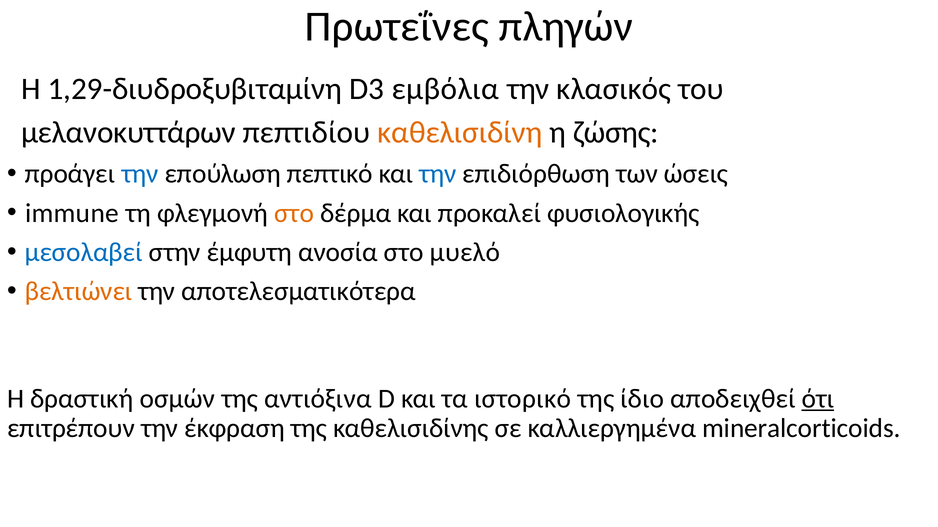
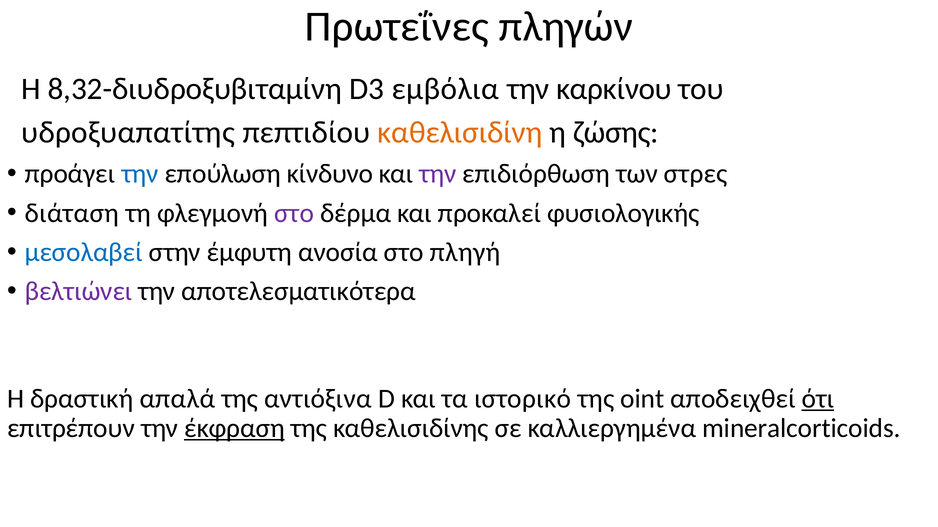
1,29-διυδροξυβιταμίνη: 1,29-διυδροξυβιταμίνη -> 8,32-διυδροξυβιταμίνη (195, 89)
κλασικός: κλασικός -> καρκίνου (614, 89)
μελανοκυττάρων: μελανοκυττάρων -> υδροξυαπατίτης (128, 133)
πεπτικό: πεπτικό -> κίνδυνο (330, 174)
την colour: blue -> purple (438, 174)
ώσεις: ώσεις -> στρες (696, 174)
immune: immune -> διάταση (72, 213)
στο colour: orange -> purple (294, 213)
μυελό: μυελό -> πληγή (465, 253)
βελτιώνει colour: orange -> purple (78, 292)
οσμών: οσμών -> απαλά (177, 399)
ίδιο: ίδιο -> oint (642, 399)
έκφραση underline: none -> present (234, 429)
